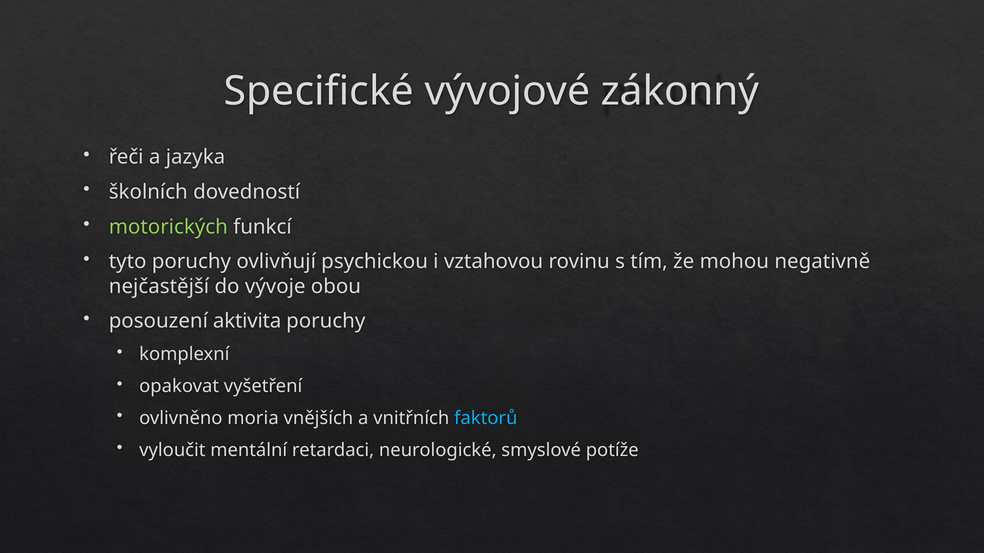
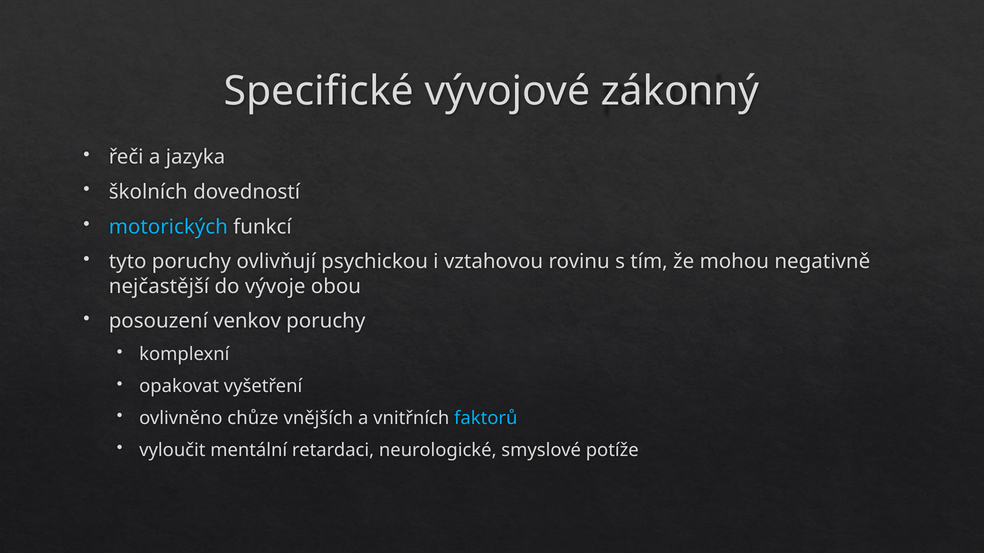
motorických colour: light green -> light blue (168, 227)
aktivita: aktivita -> venkov (247, 321)
moria: moria -> chůze (253, 419)
